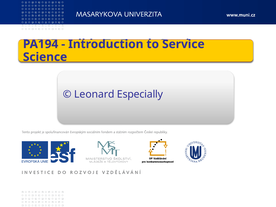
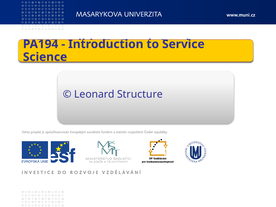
Especially: Especially -> Structure (140, 94)
